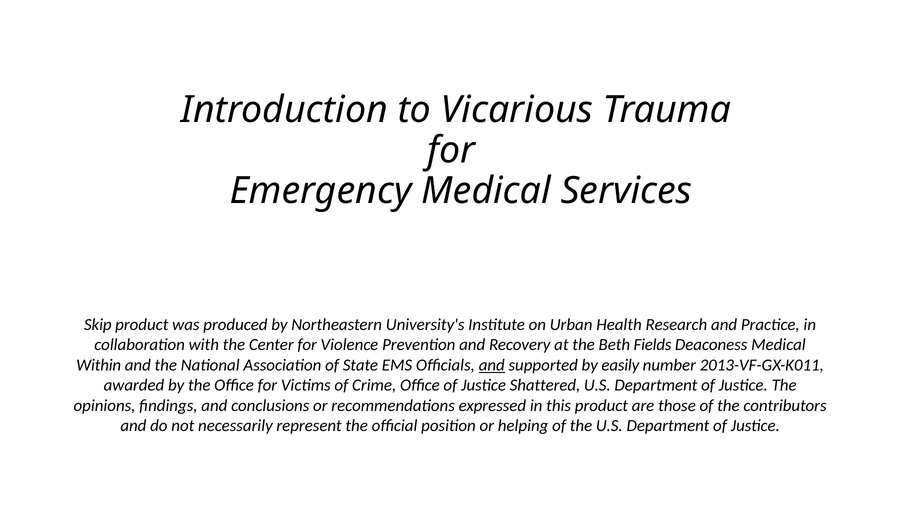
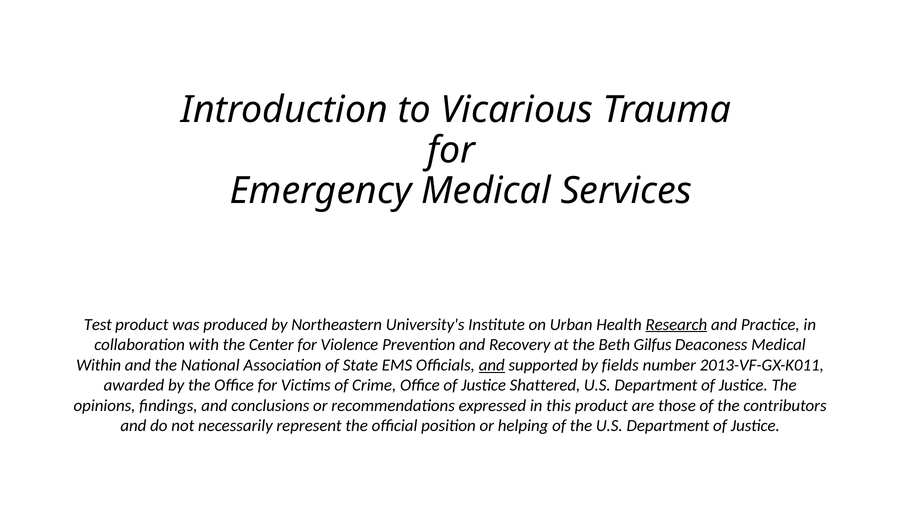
Skip: Skip -> Test (98, 324)
Research underline: none -> present (676, 324)
Fields: Fields -> Gilfus (653, 345)
easily: easily -> fields (620, 365)
